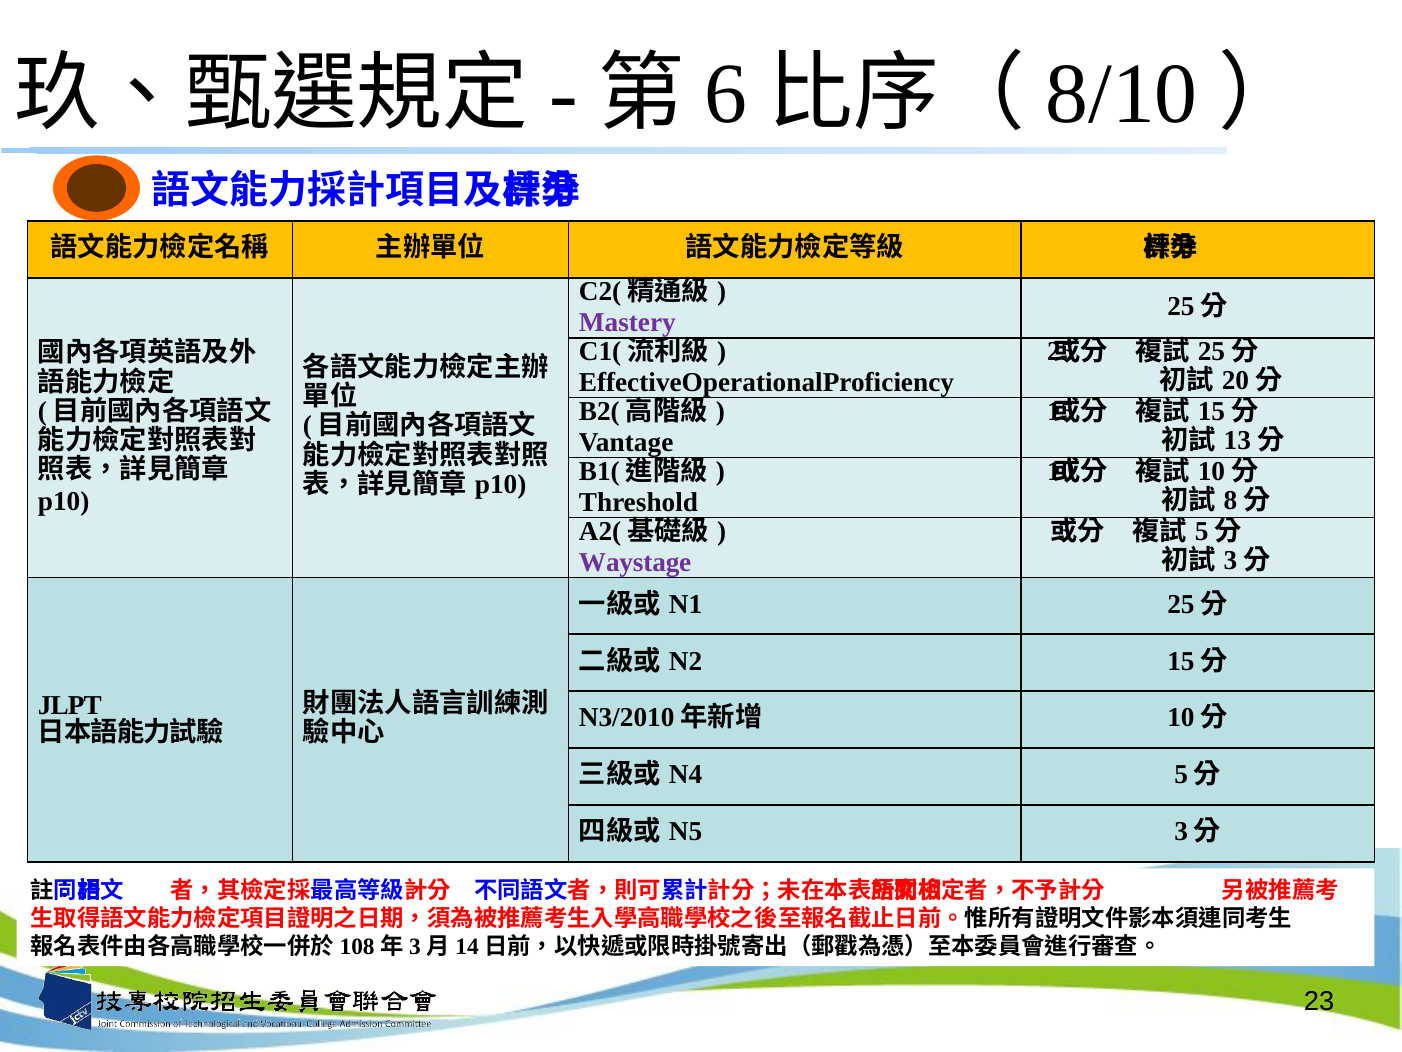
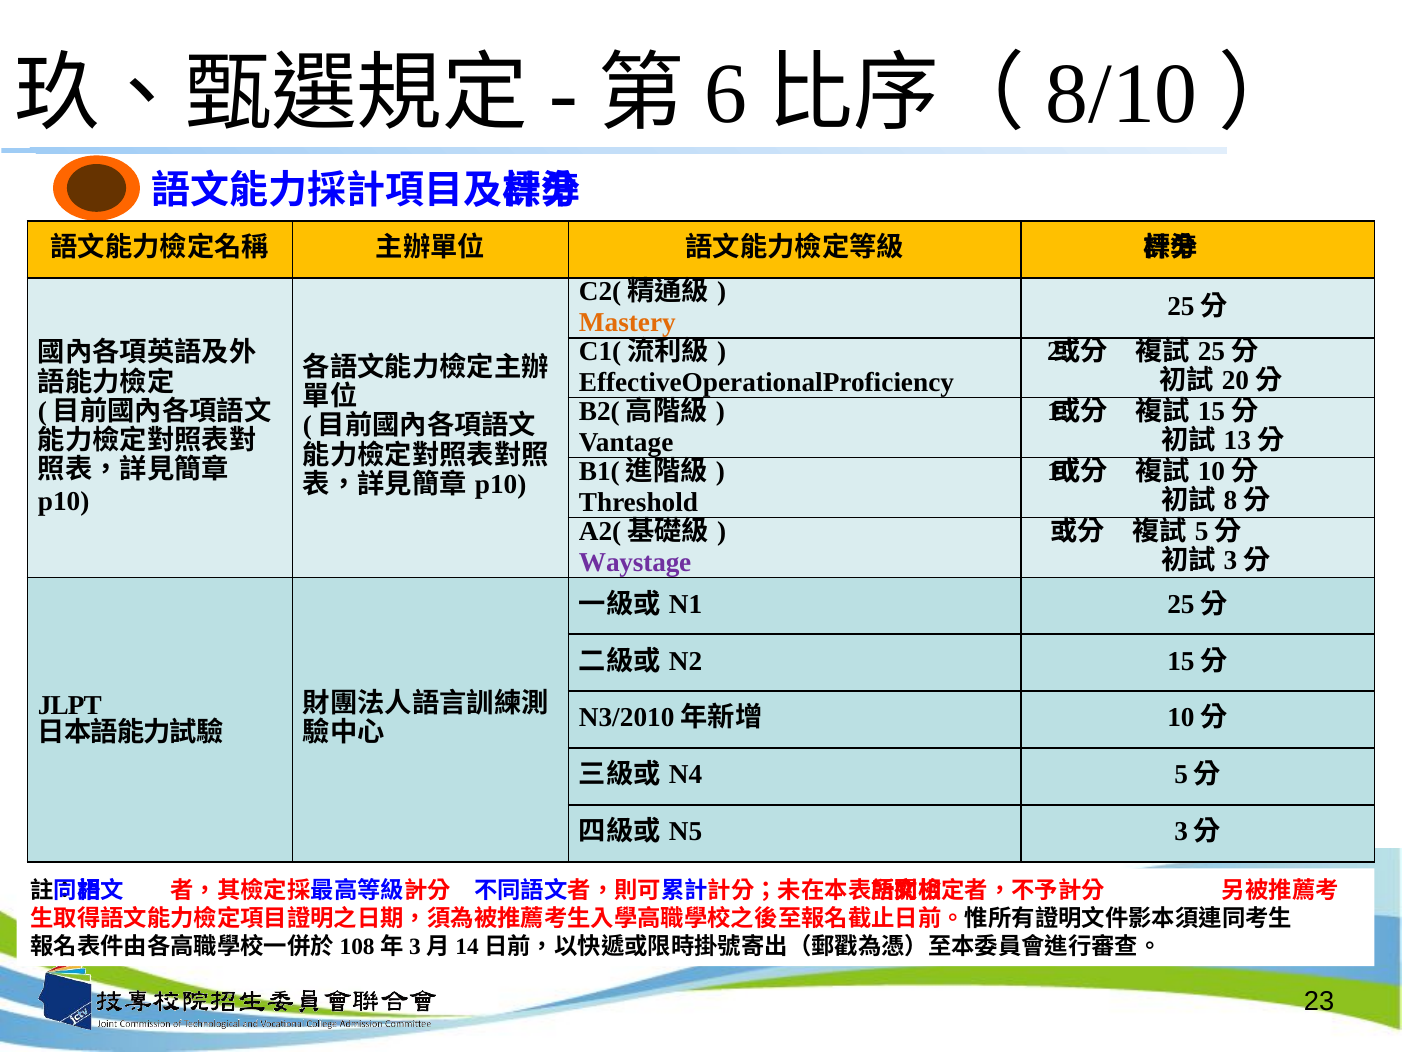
Mastery colour: purple -> orange (627, 323)
